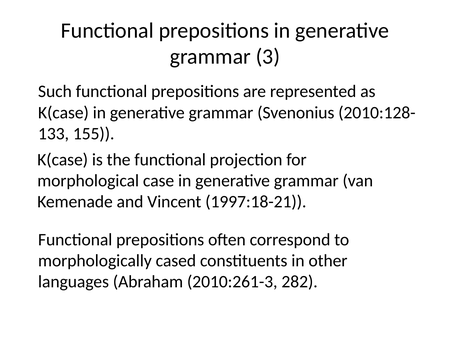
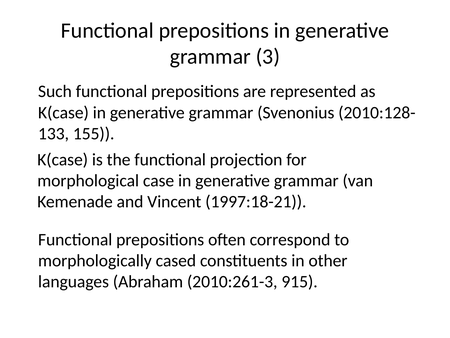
282: 282 -> 915 (300, 281)
